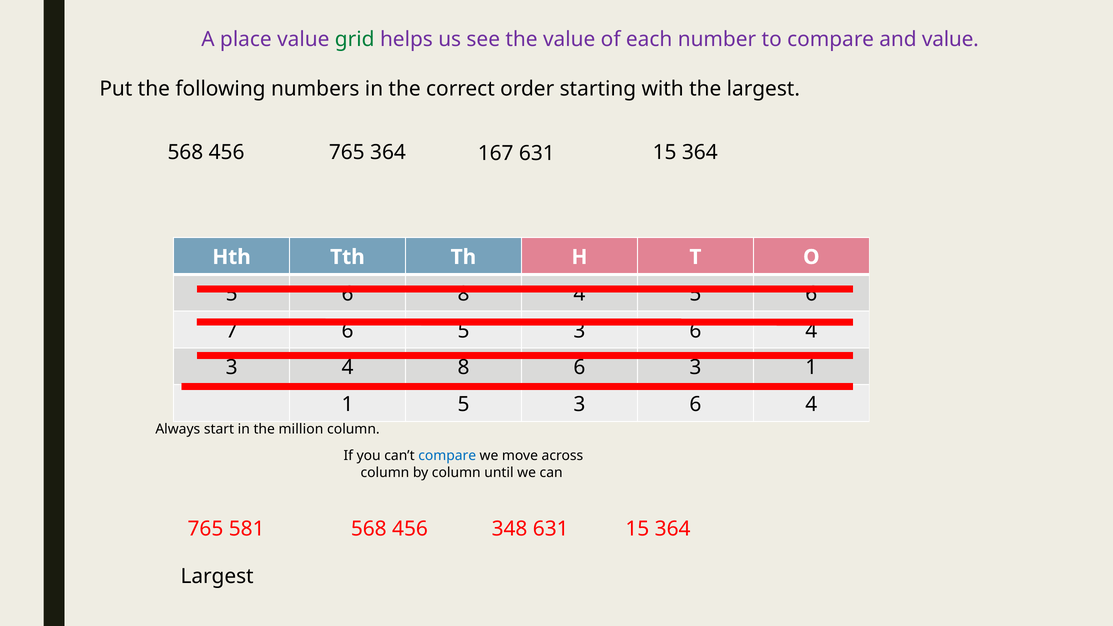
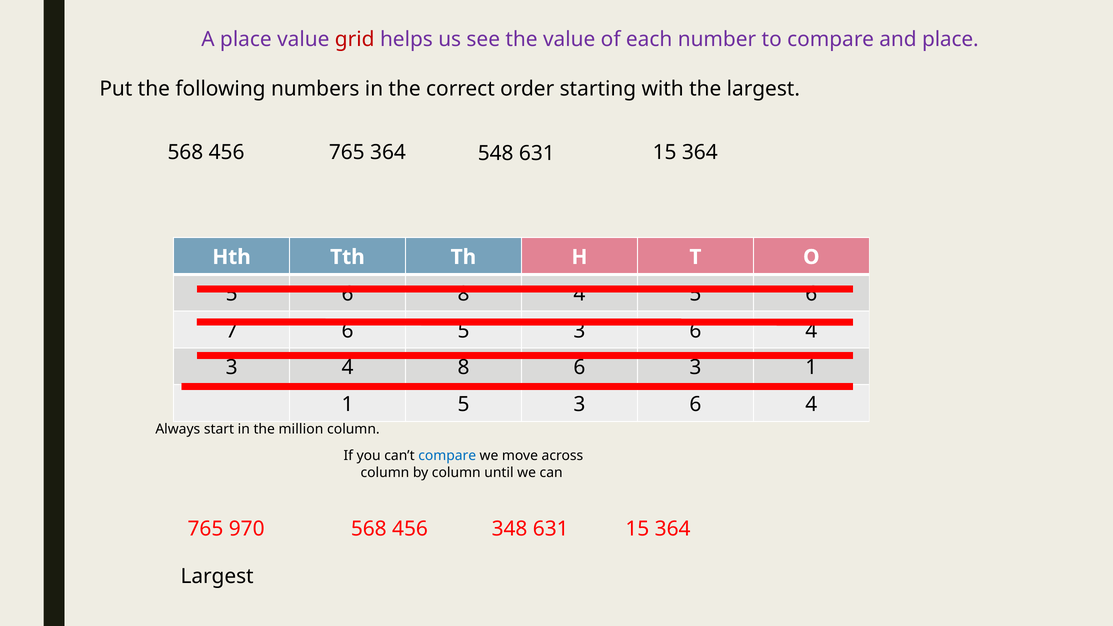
grid colour: green -> red (355, 39)
and value: value -> place (950, 39)
167: 167 -> 548 (496, 153)
581: 581 -> 970 (247, 529)
